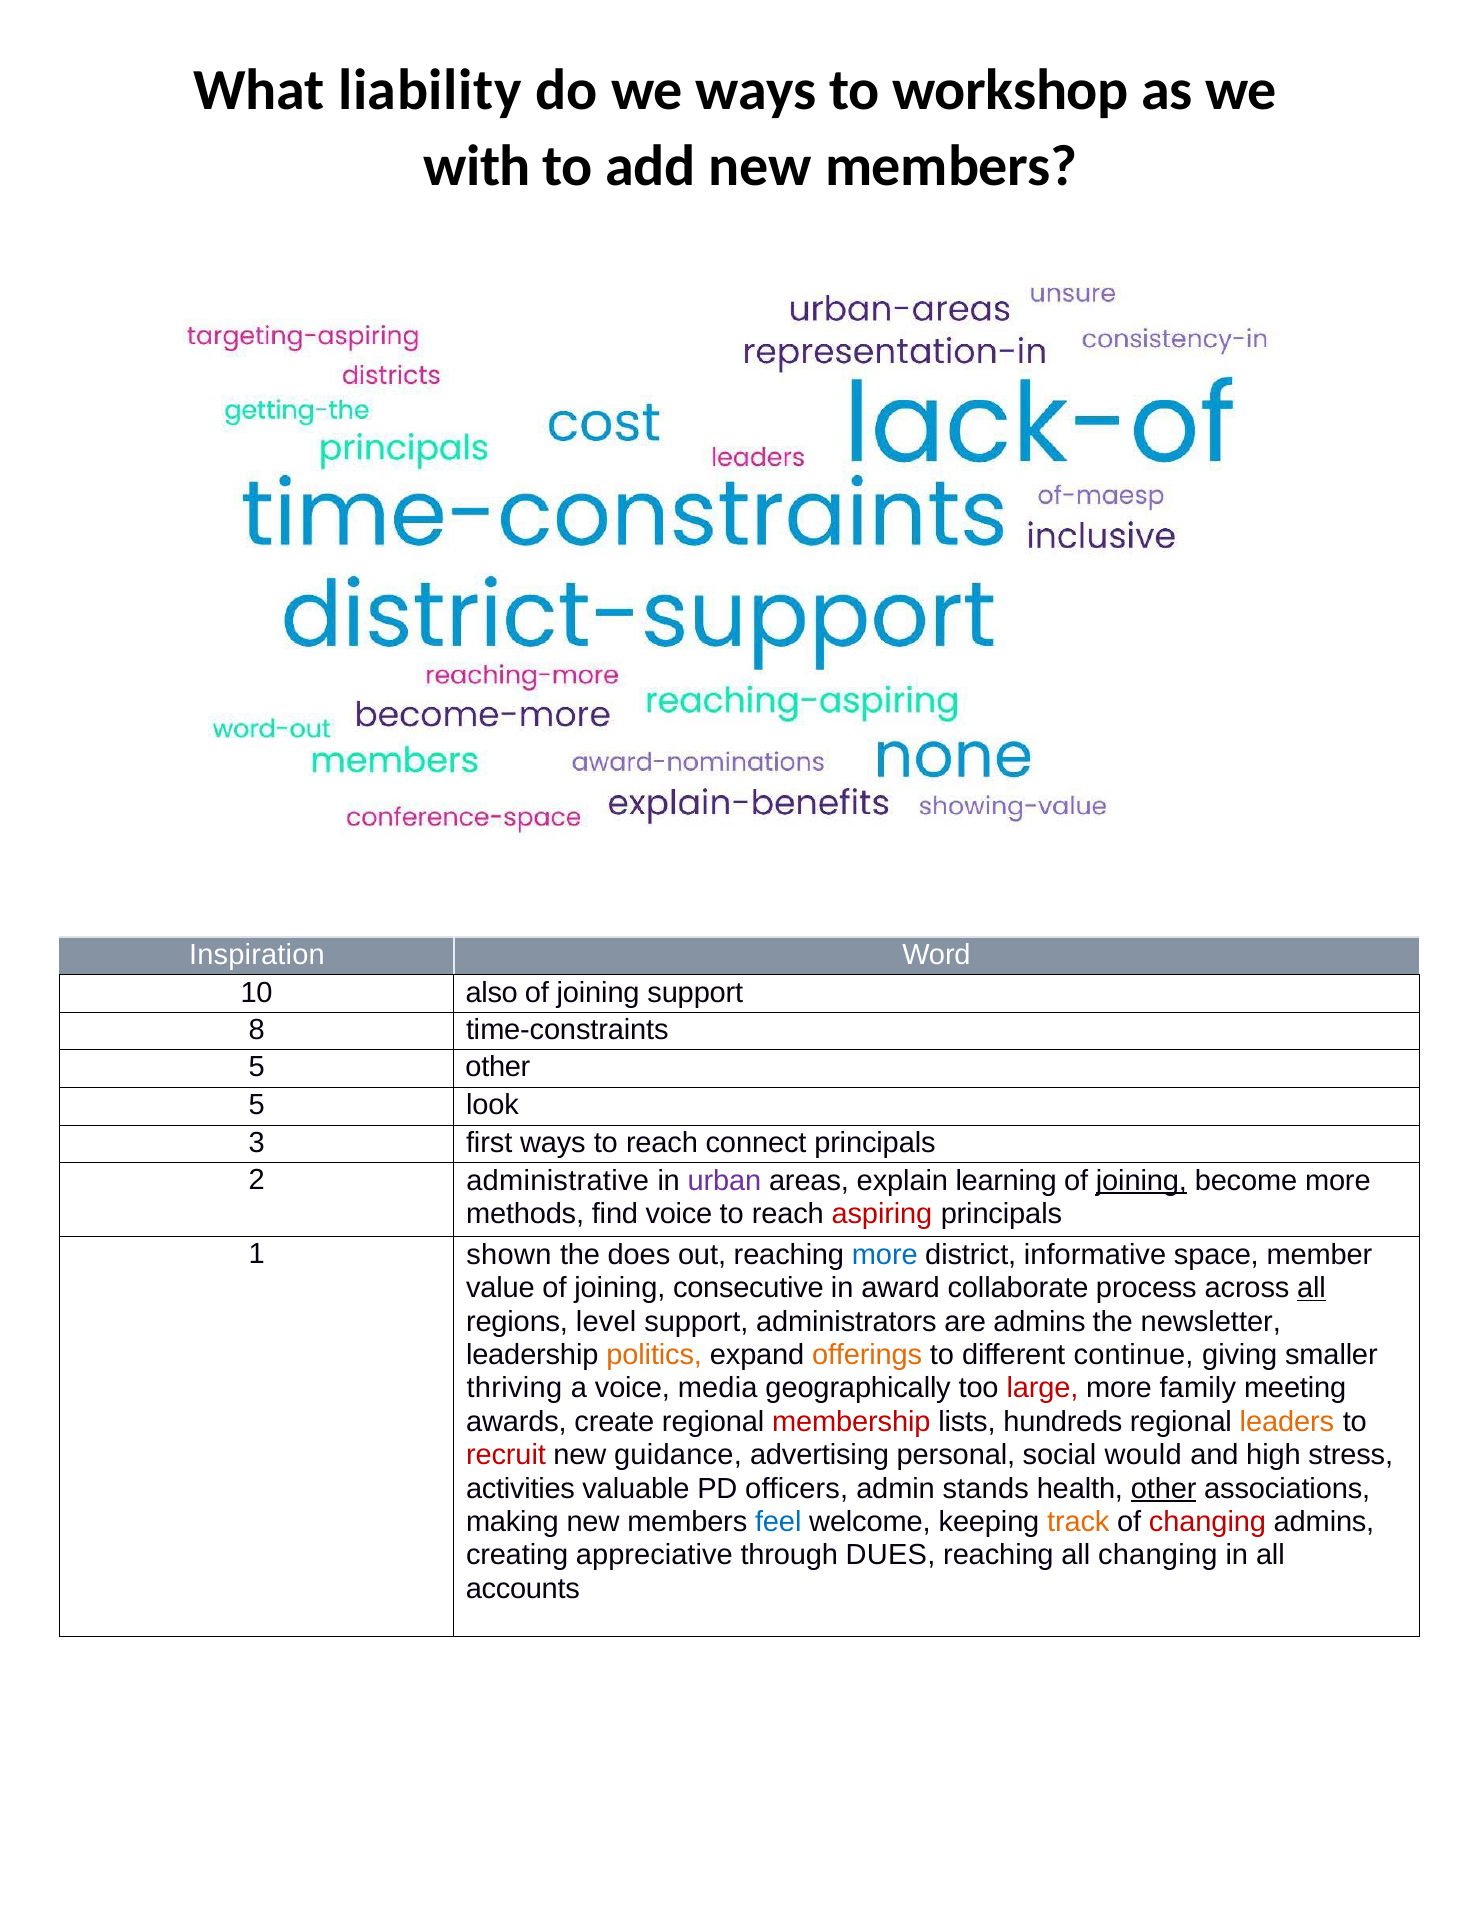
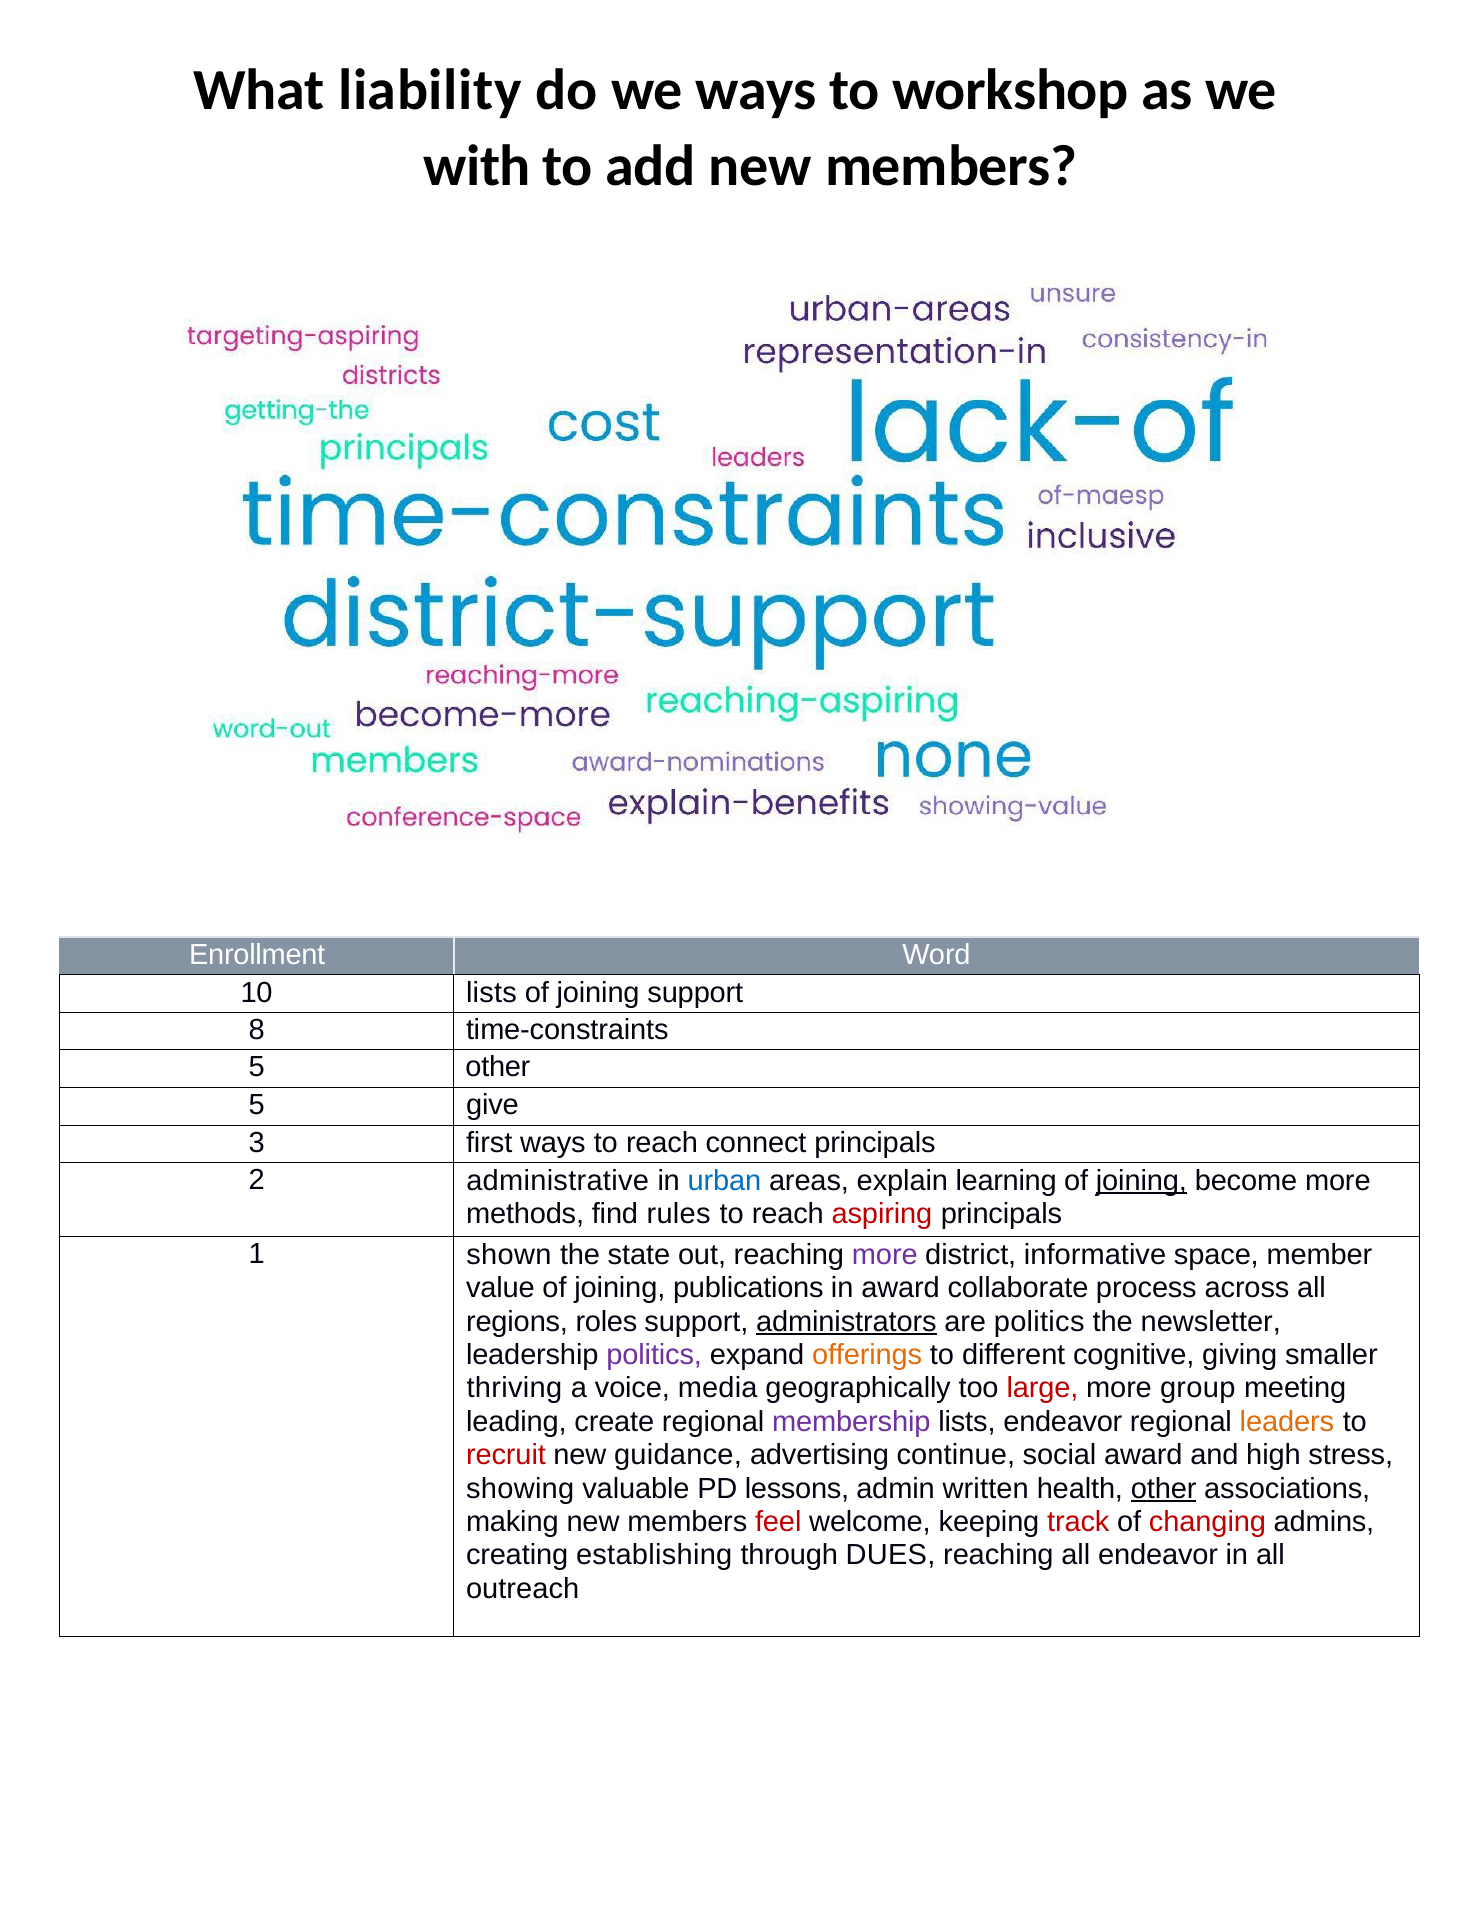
Inspiration: Inspiration -> Enrollment (257, 955)
10 also: also -> lists (491, 992)
look: look -> give (492, 1105)
urban colour: purple -> blue (724, 1180)
find voice: voice -> rules (679, 1214)
does: does -> state (639, 1254)
more colour: blue -> purple (885, 1254)
consecutive: consecutive -> publications (748, 1288)
all underline: present -> none (1312, 1288)
level: level -> roles (606, 1321)
administrators underline: none -> present (846, 1321)
are admins: admins -> politics (1039, 1321)
politics colour: orange -> purple (654, 1355)
continue: continue -> cognitive (1134, 1355)
family: family -> group (1198, 1388)
awards: awards -> leading (516, 1421)
membership colour: red -> purple (851, 1421)
lists hundreds: hundreds -> endeavor (1063, 1421)
personal: personal -> continue (956, 1455)
social would: would -> award (1143, 1455)
activities: activities -> showing (520, 1488)
officers: officers -> lessons (797, 1488)
stands: stands -> written (986, 1488)
feel colour: blue -> red (778, 1522)
track colour: orange -> red (1078, 1522)
appreciative: appreciative -> establishing (654, 1555)
all changing: changing -> endeavor (1158, 1555)
accounts: accounts -> outreach (523, 1588)
